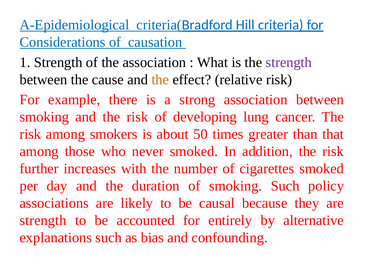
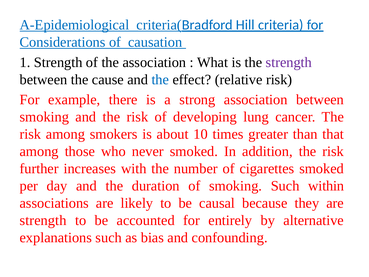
the colour: orange -> blue (160, 79)
50: 50 -> 10 (201, 134)
policy: policy -> within (326, 186)
